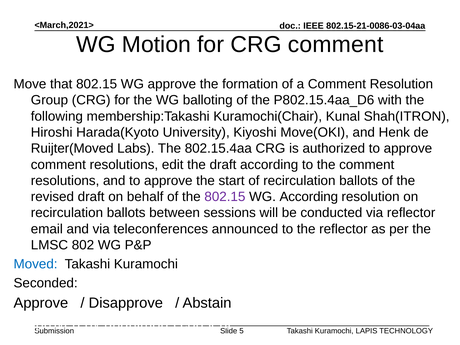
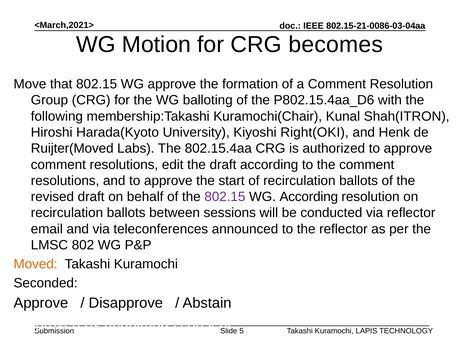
CRG comment: comment -> becomes (336, 45)
Move(OKI: Move(OKI -> Right(OKI (315, 132)
Moved colour: blue -> orange (36, 264)
